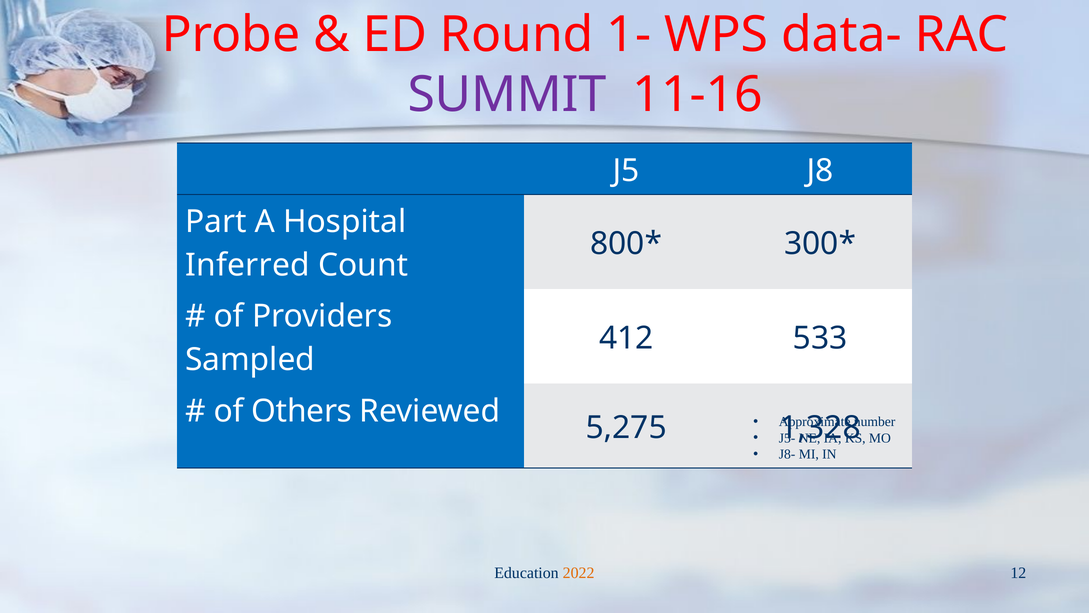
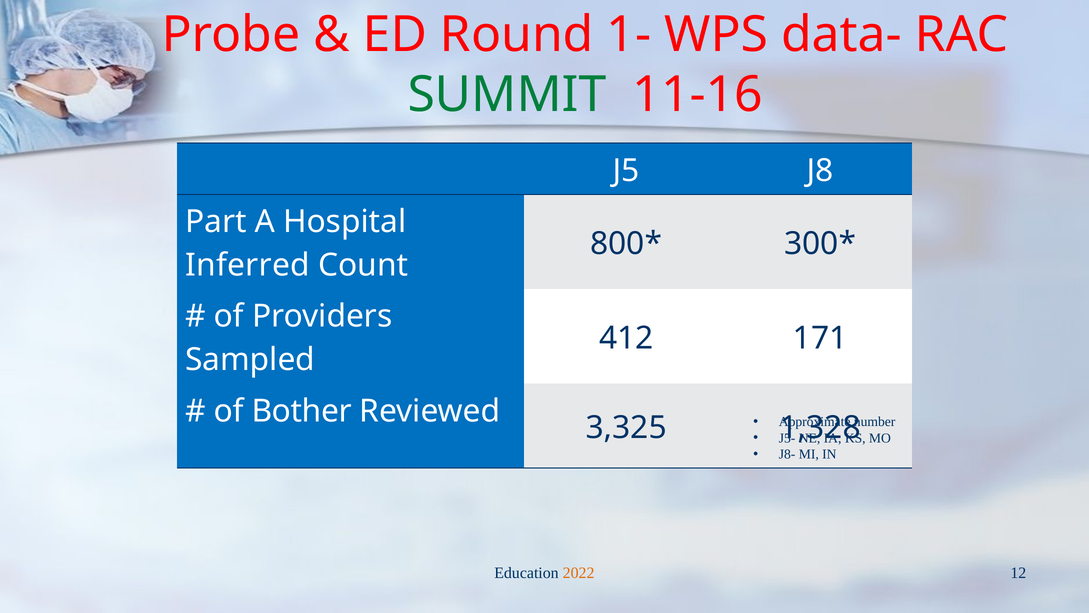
SUMMIT colour: purple -> green (507, 95)
533: 533 -> 171 (820, 338)
Others: Others -> Bother (302, 411)
5,275: 5,275 -> 3,325 (626, 427)
